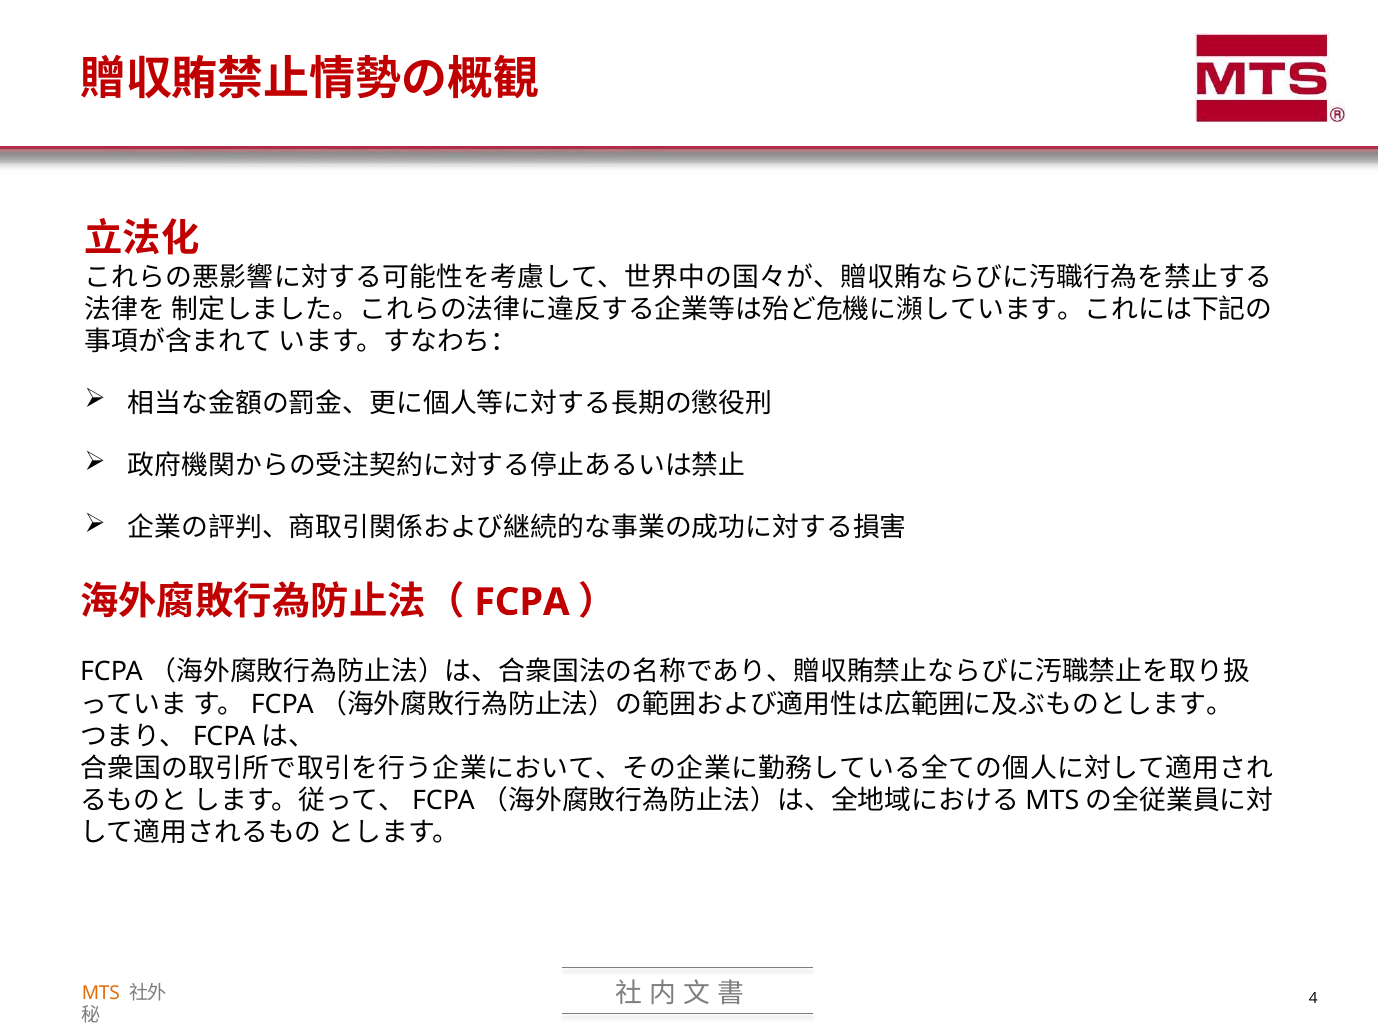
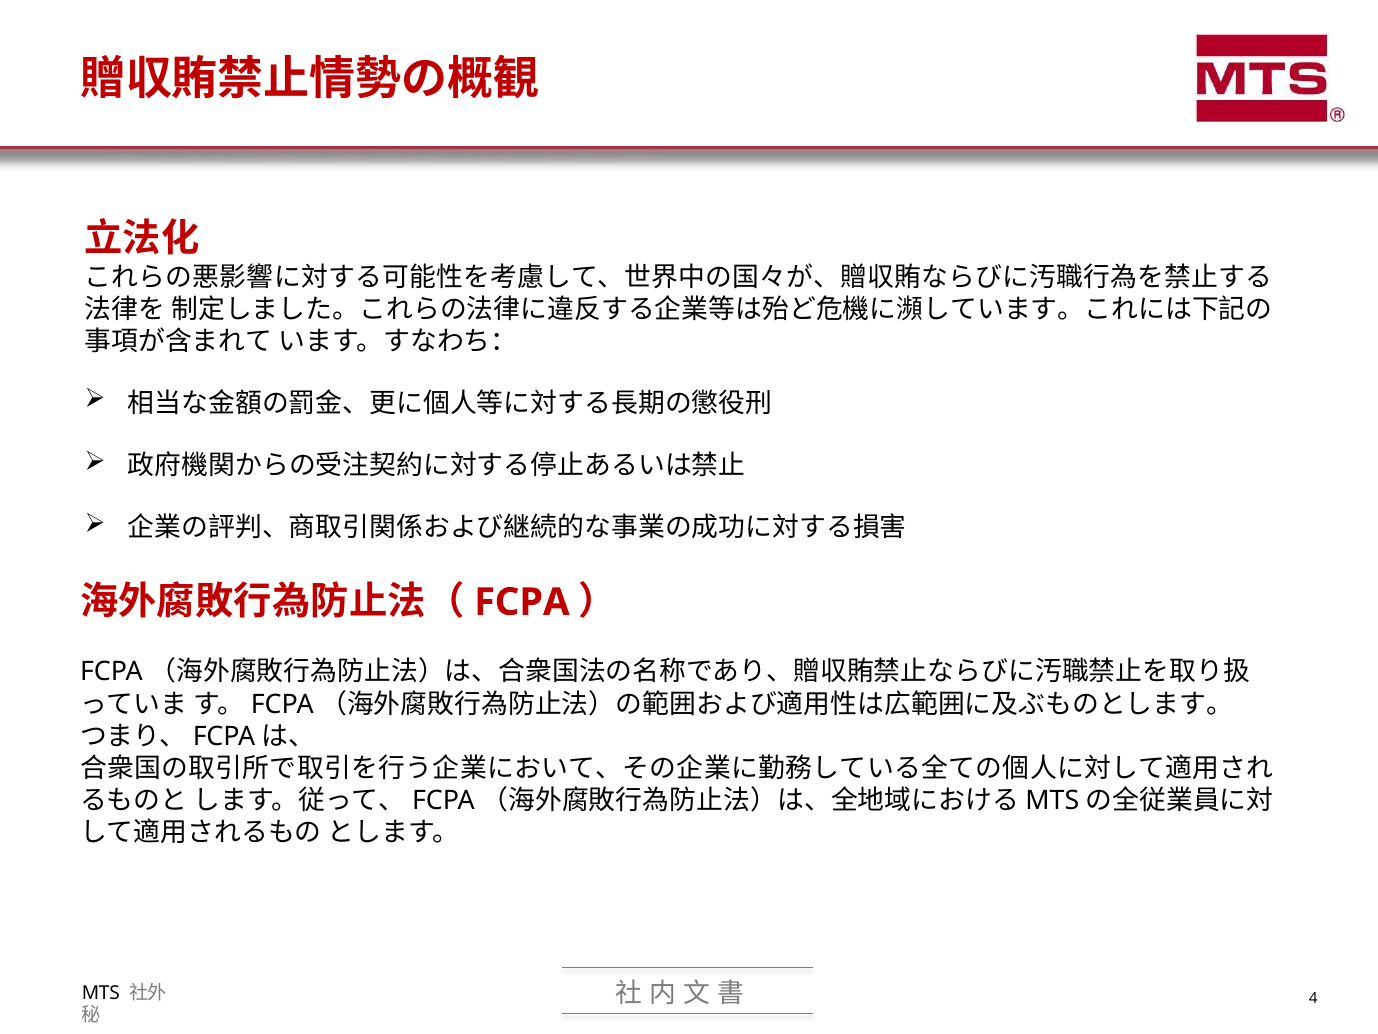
MTS colour: orange -> black (101, 993)
